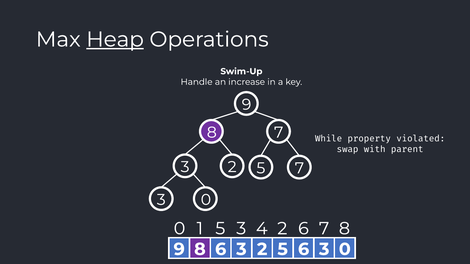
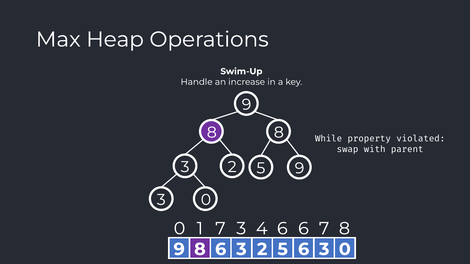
Heap underline: present -> none (115, 39)
8 7: 7 -> 8 (279, 133)
5 7: 7 -> 9 (300, 168)
1 5: 5 -> 7 (220, 229)
4 2: 2 -> 6 (282, 229)
